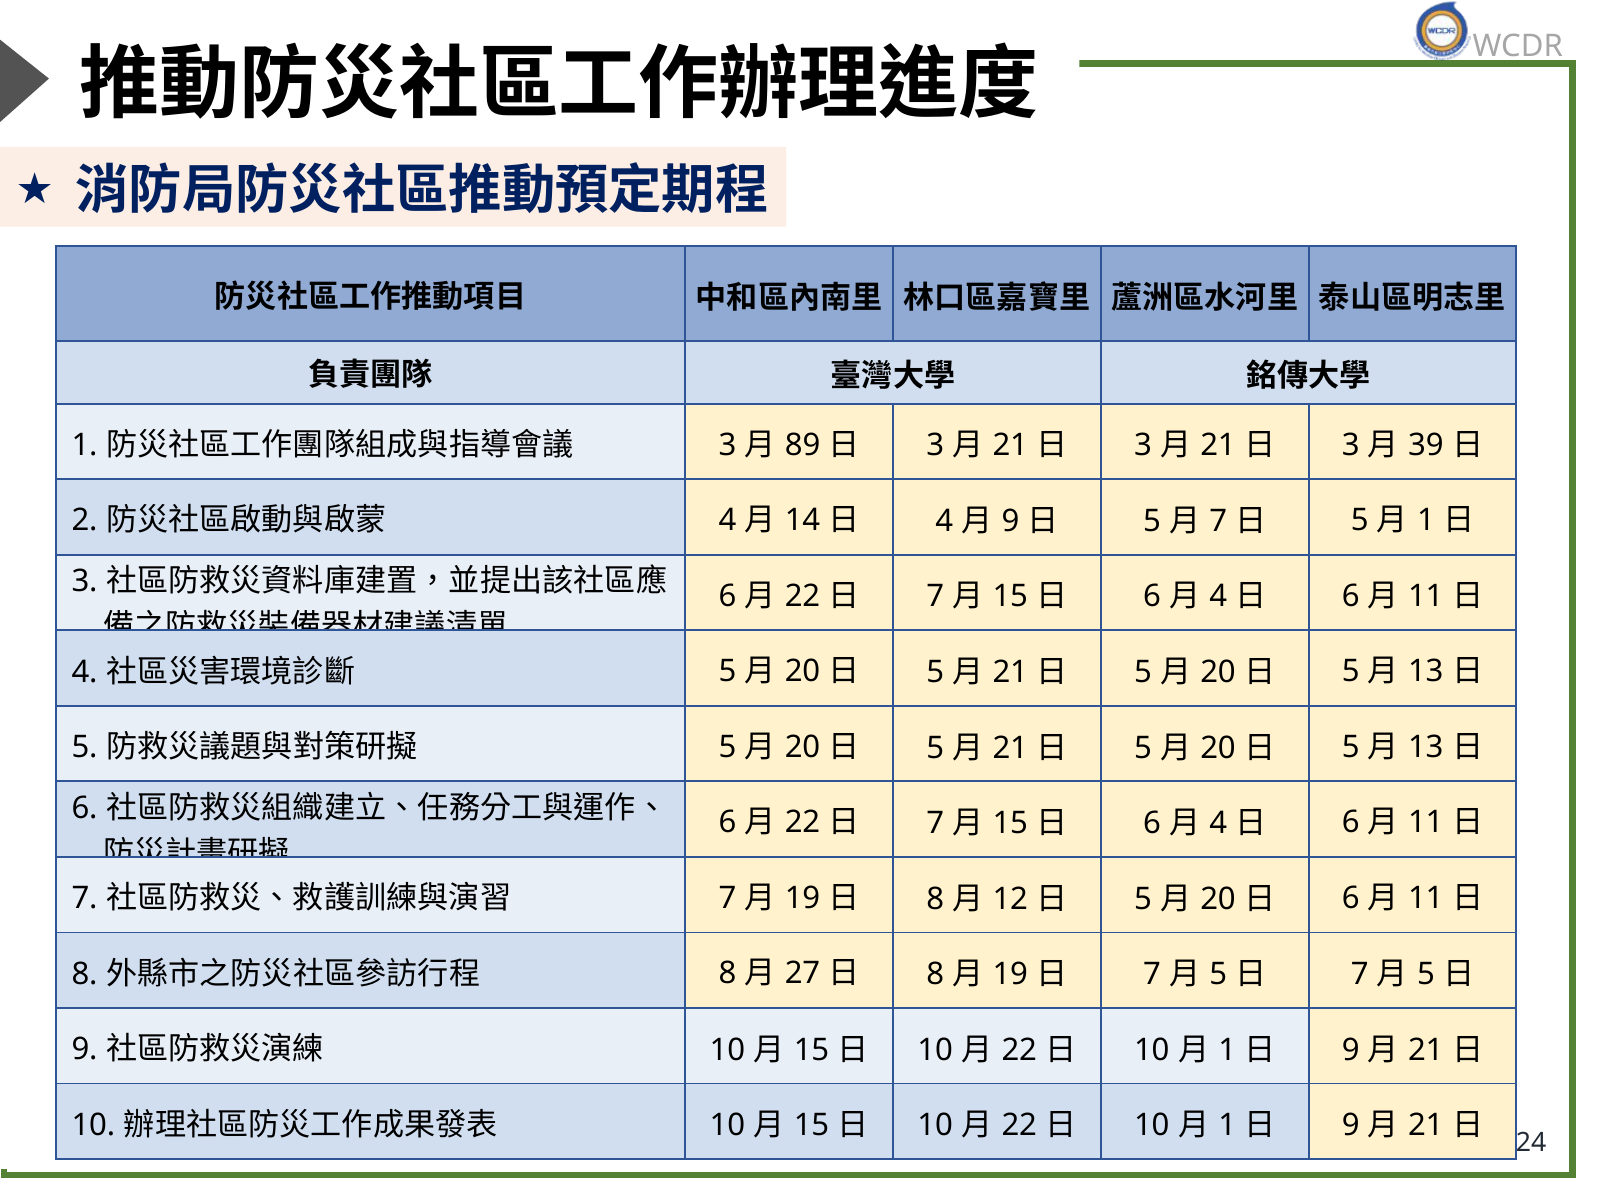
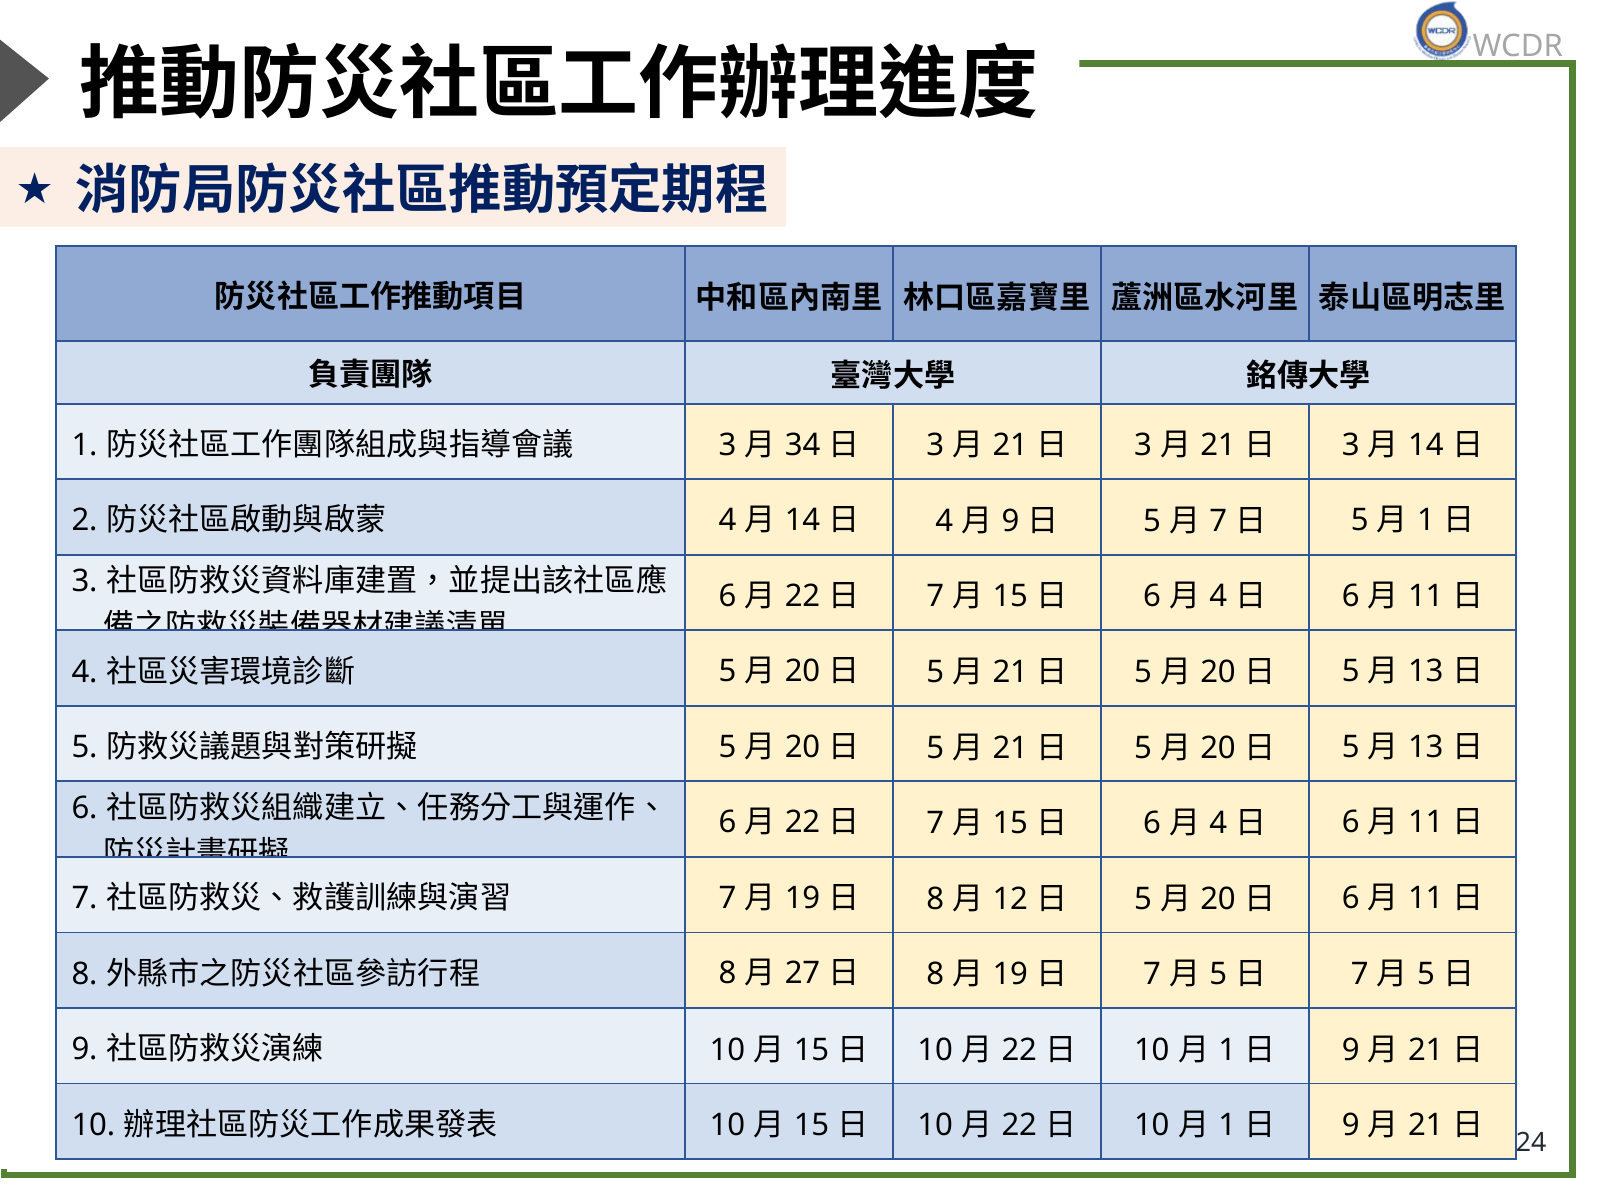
89: 89 -> 34 (803, 445)
39: 39 -> 14 (1426, 446)
